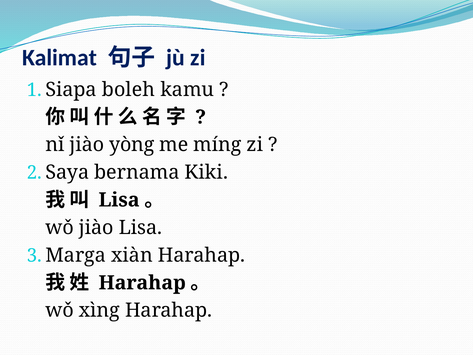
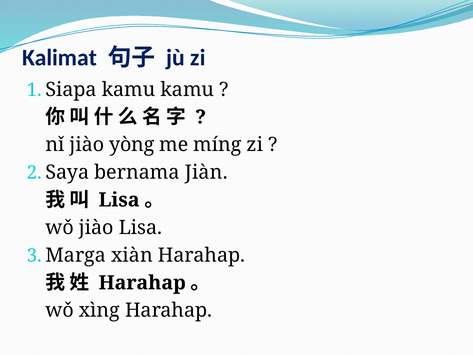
boleh: boleh -> kamu (129, 89)
Kiki: Kiki -> Jiàn (206, 172)
